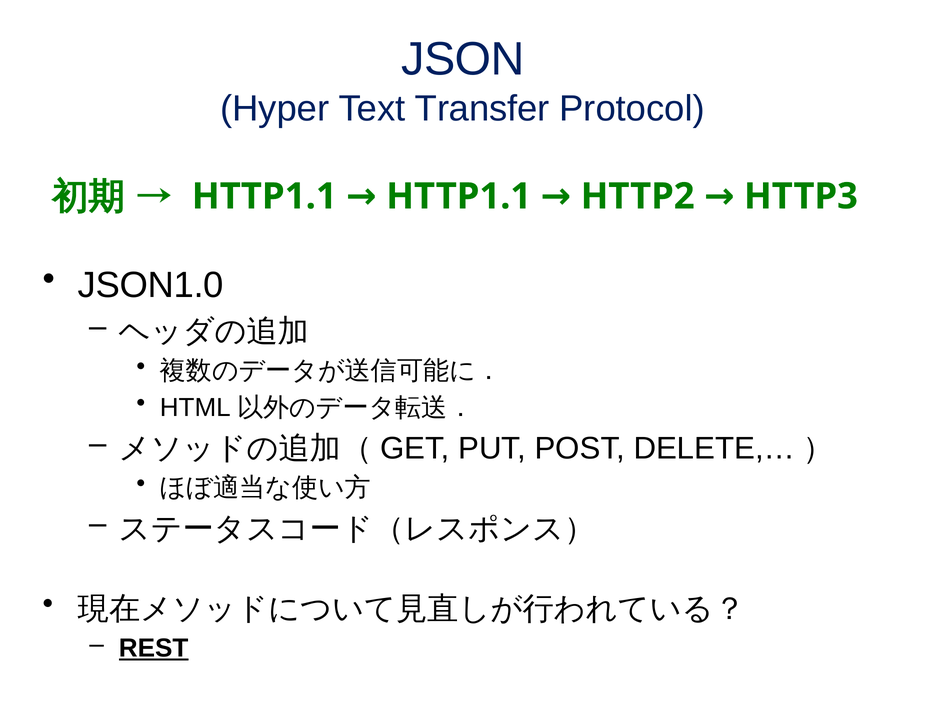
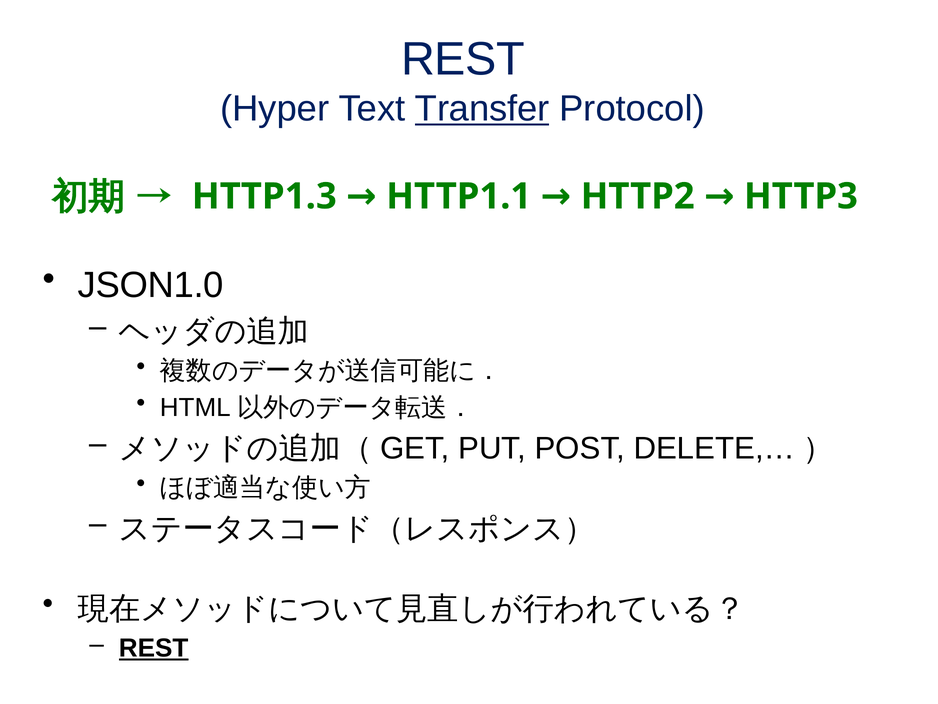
JSON: JSON -> REST (463, 59)
Transfer underline: none -> present (482, 109)
HTTP1.1: HTTP1.1 -> HTTP1.3 (264, 196)
